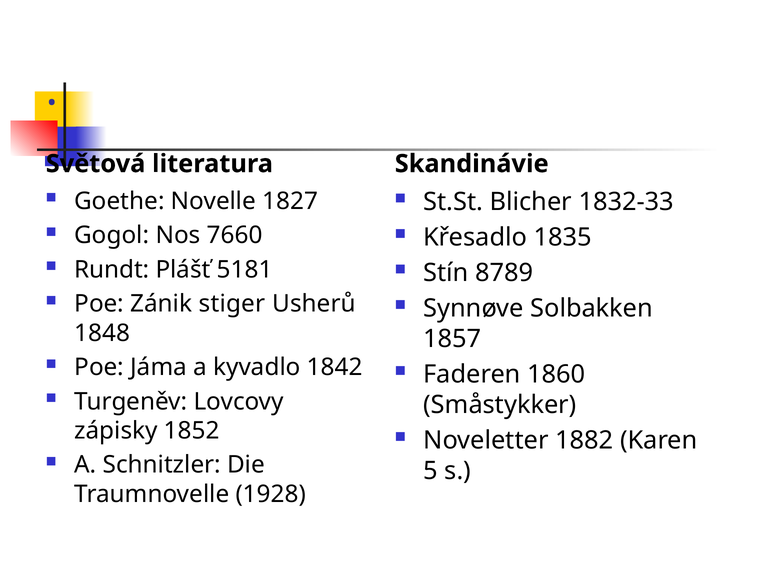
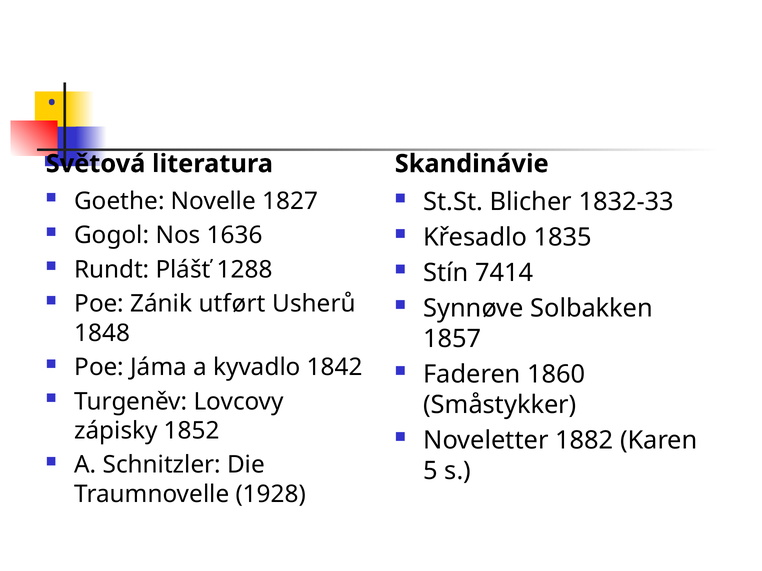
7660: 7660 -> 1636 (235, 236)
5181: 5181 -> 1288 (245, 270)
8789: 8789 -> 7414 (504, 273)
stiger: stiger -> utført (232, 304)
